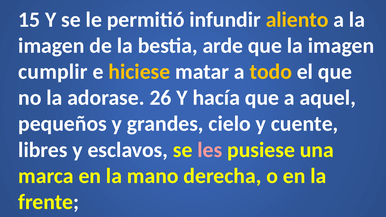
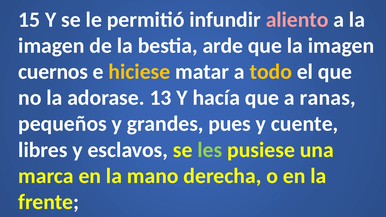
aliento colour: yellow -> pink (297, 20)
cumplir: cumplir -> cuernos (53, 72)
26: 26 -> 13 (160, 98)
aquel: aquel -> ranas (328, 98)
cielo: cielo -> pues (230, 124)
les colour: pink -> light green (210, 150)
